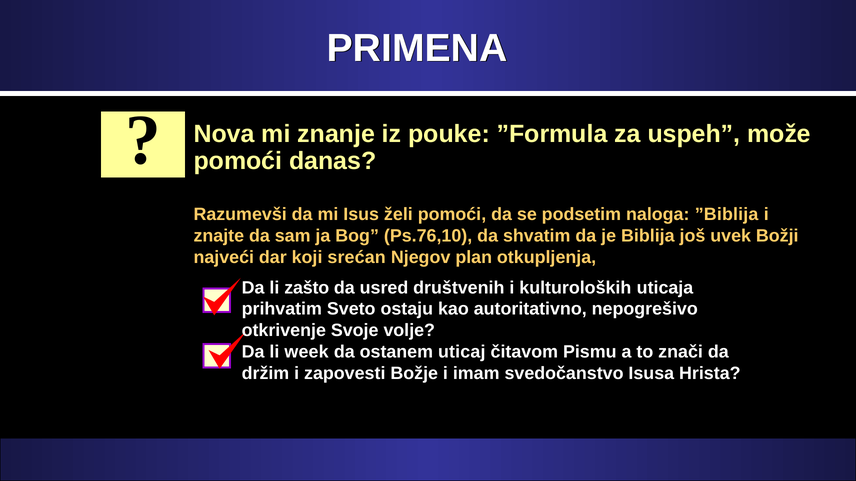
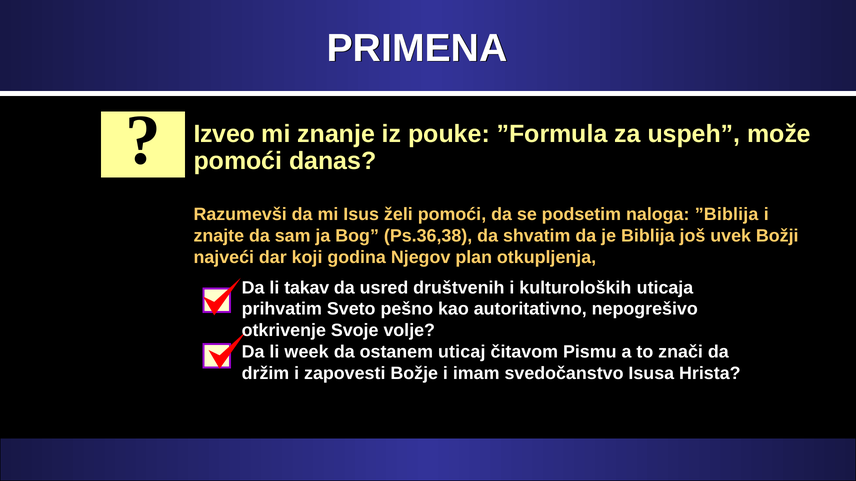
Nova: Nova -> Izveo (224, 134)
Ps.76,10: Ps.76,10 -> Ps.36,38 (428, 236)
srećan: srećan -> godina (357, 258)
zašto: zašto -> takav (307, 288)
ostaju: ostaju -> pešno (407, 309)
